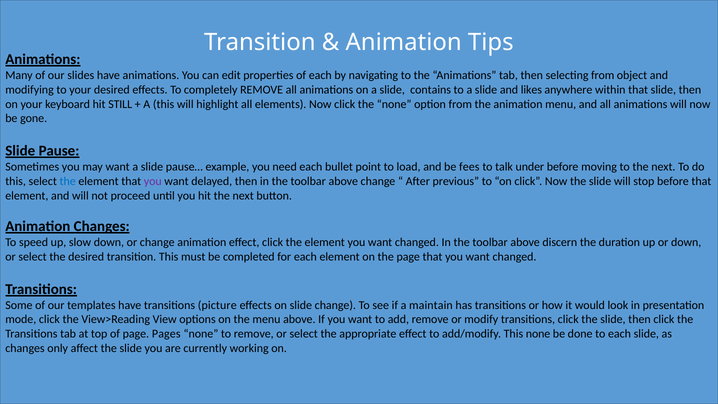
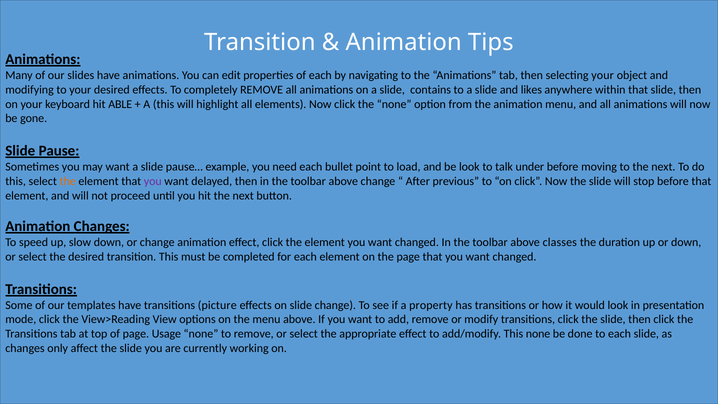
selecting from: from -> your (603, 75)
STILL: STILL -> ABLE (120, 104)
be fees: fees -> look (469, 167)
the colour: blue -> orange (68, 181)
discern: discern -> classes (560, 242)
maintain: maintain -> property (431, 305)
Pages: Pages -> Usage (166, 334)
